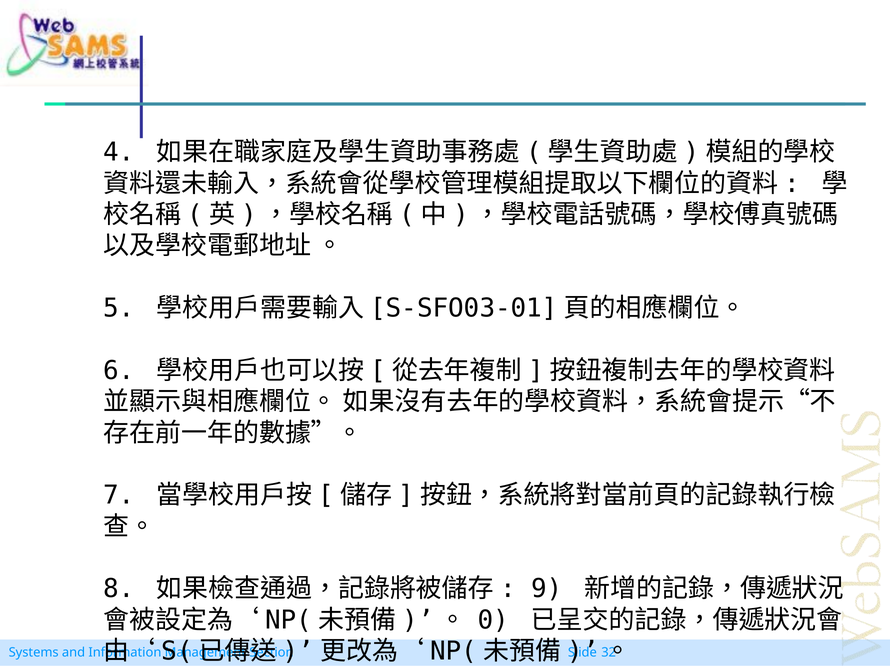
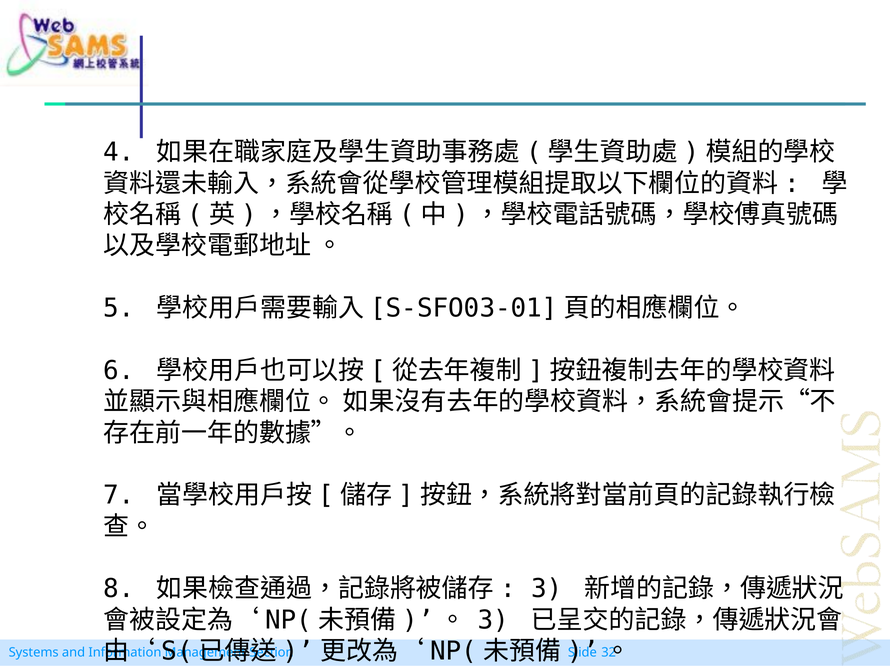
9: 9 -> 3 (547, 588)
0: 0 -> 3 (493, 620)
